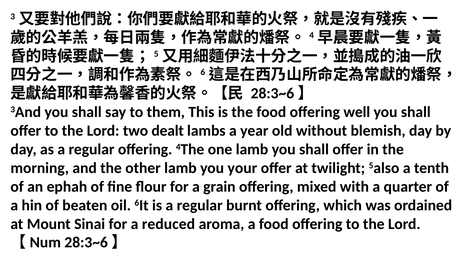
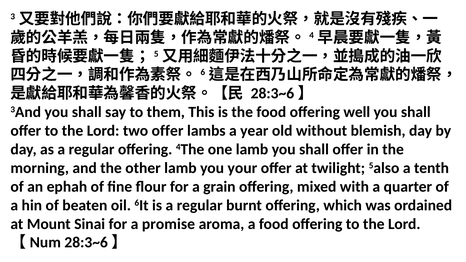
two dealt: dealt -> offer (168, 131)
reduced: reduced -> promise (168, 224)
